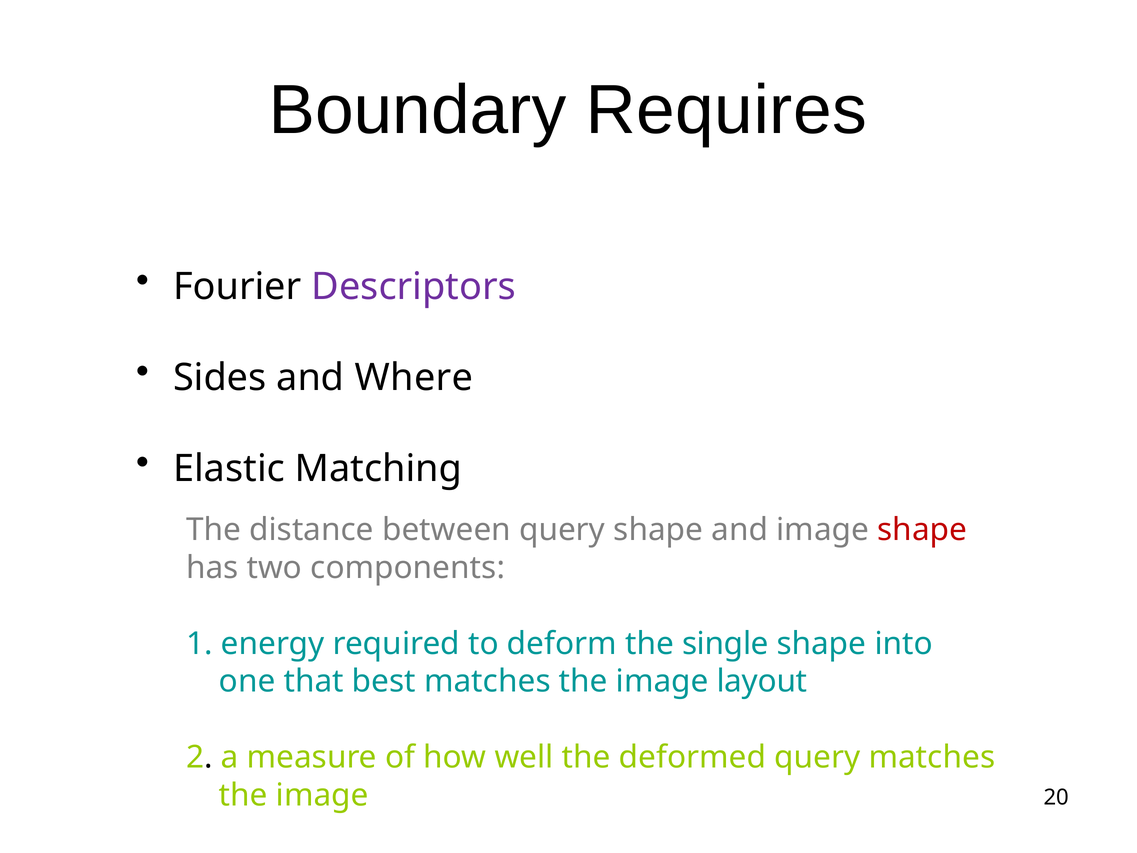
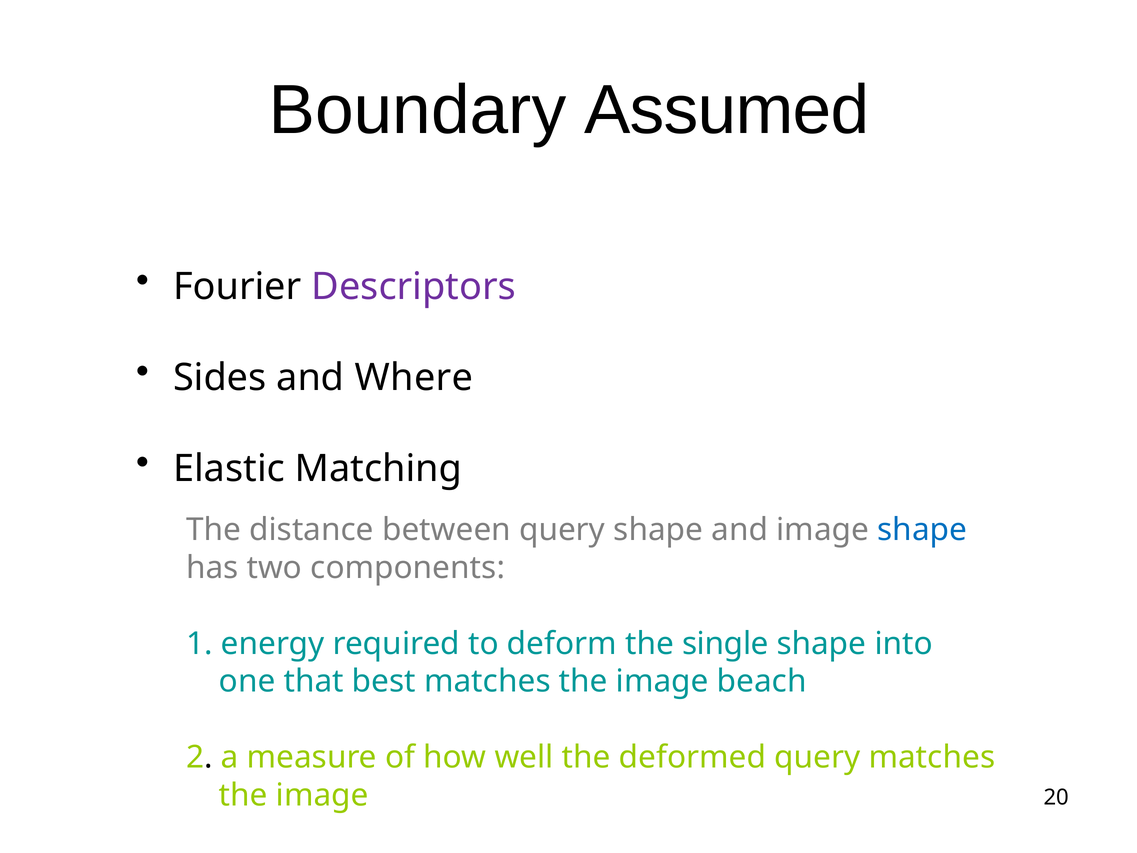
Requires: Requires -> Assumed (727, 110)
shape colour: red -> blue (922, 530)
layout: layout -> beach (762, 681)
